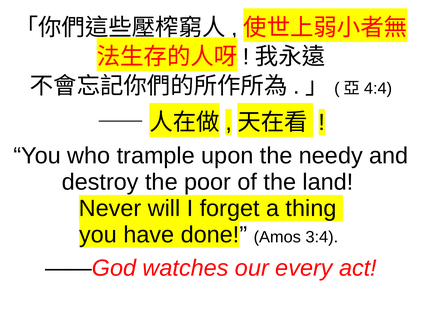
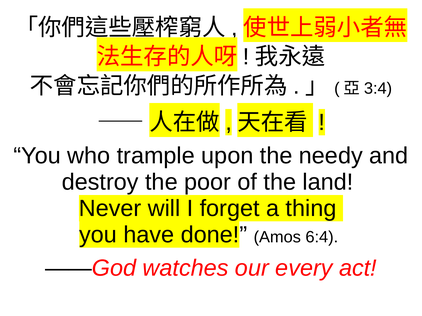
4:4: 4:4 -> 3:4 (378, 89)
3:4: 3:4 -> 6:4 (322, 238)
